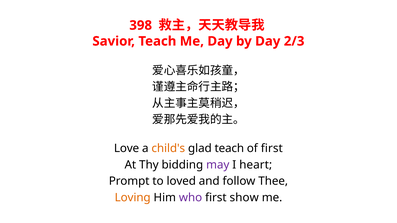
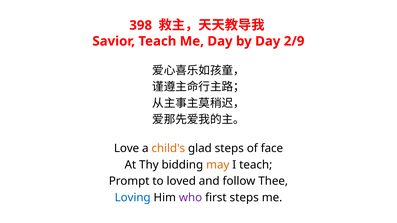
2/3: 2/3 -> 2/9 (294, 41)
glad teach: teach -> steps (229, 149)
of first: first -> face (272, 149)
may colour: purple -> orange (218, 165)
I heart: heart -> teach (256, 165)
Loving colour: orange -> blue (133, 198)
first show: show -> steps (244, 198)
